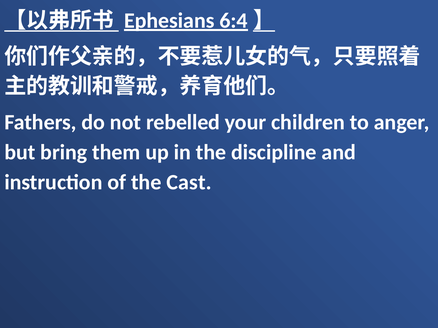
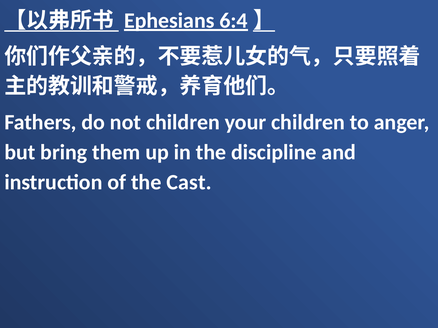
not rebelled: rebelled -> children (183, 123)
